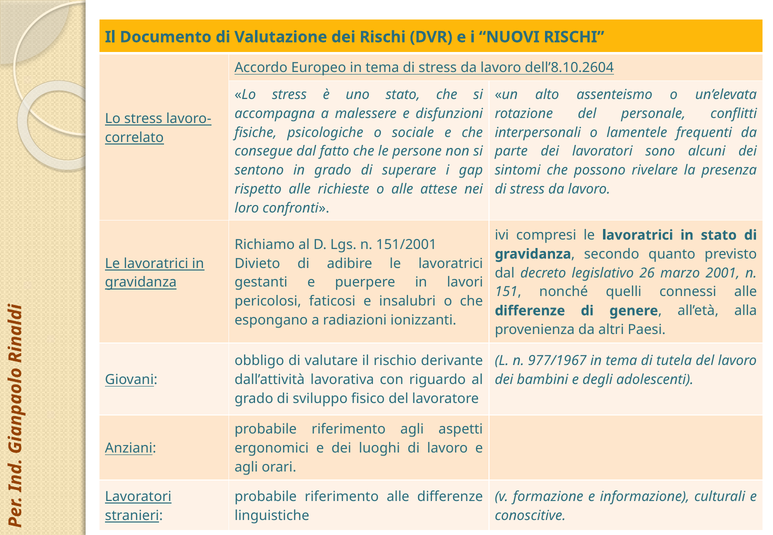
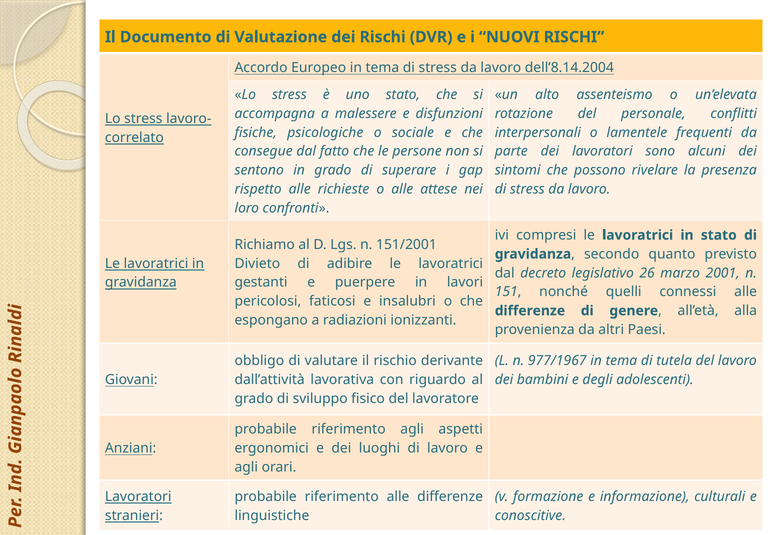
dell’8.10.2604: dell’8.10.2604 -> dell’8.14.2004 (569, 68)
